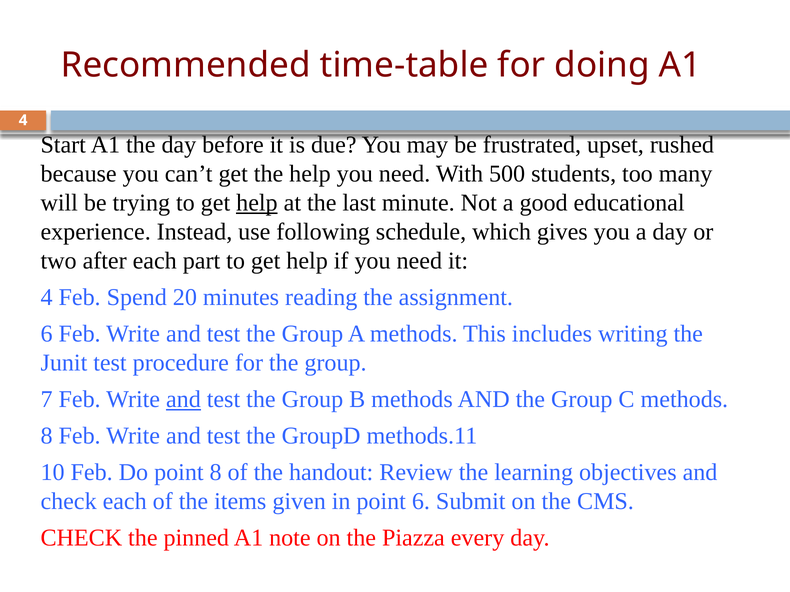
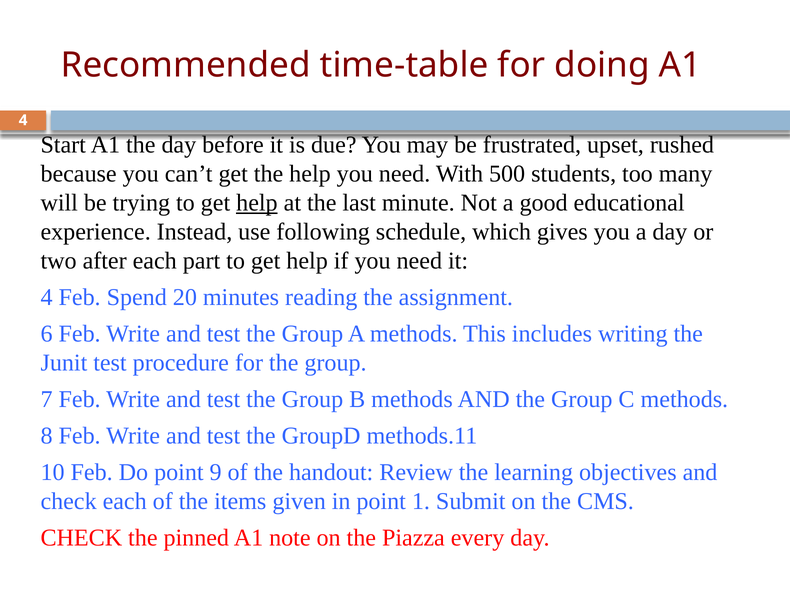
and underline: present -> none (183, 400)
point 8: 8 -> 9 (216, 473)
point 6: 6 -> 1 (421, 502)
